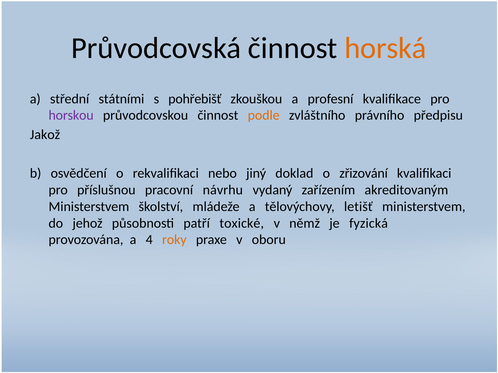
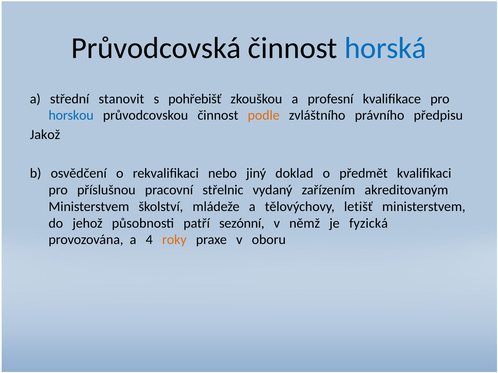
horská colour: orange -> blue (385, 48)
státními: státními -> stanovit (121, 99)
horskou colour: purple -> blue (71, 116)
zřizování: zřizování -> předmět (364, 174)
návrhu: návrhu -> střelnic (223, 190)
toxické: toxické -> sezónní (242, 223)
